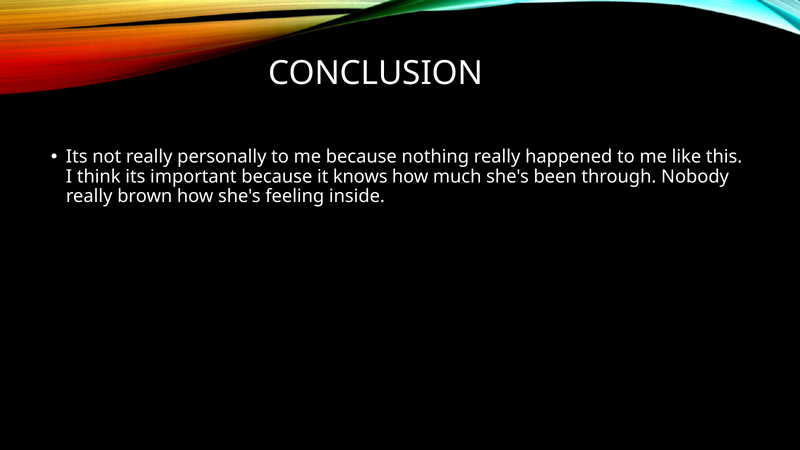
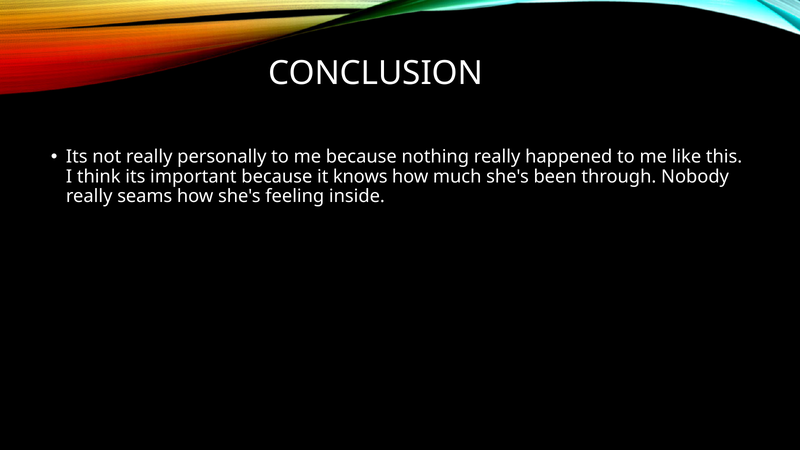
brown: brown -> seams (145, 196)
